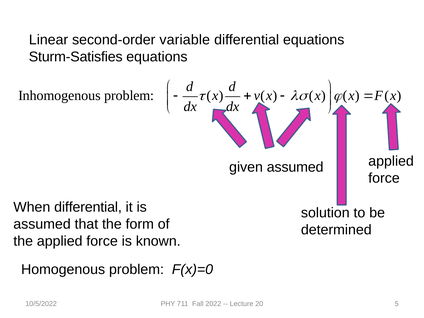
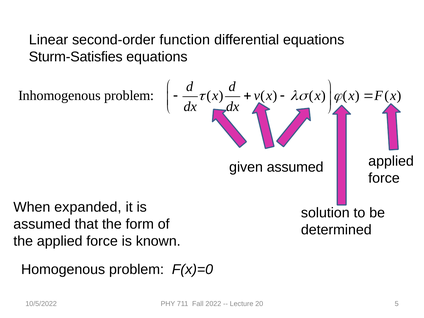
variable: variable -> function (185, 40)
When differential: differential -> expanded (88, 207)
